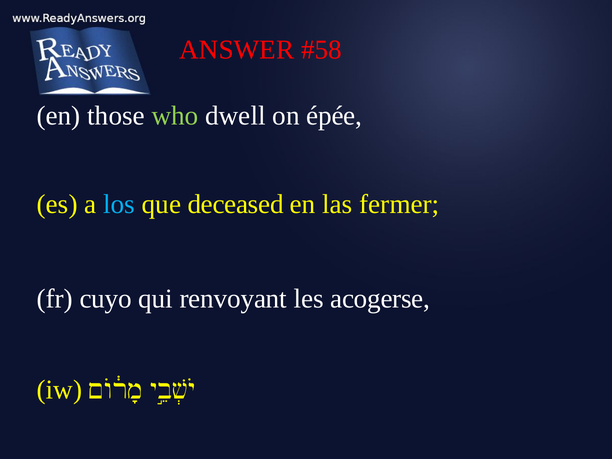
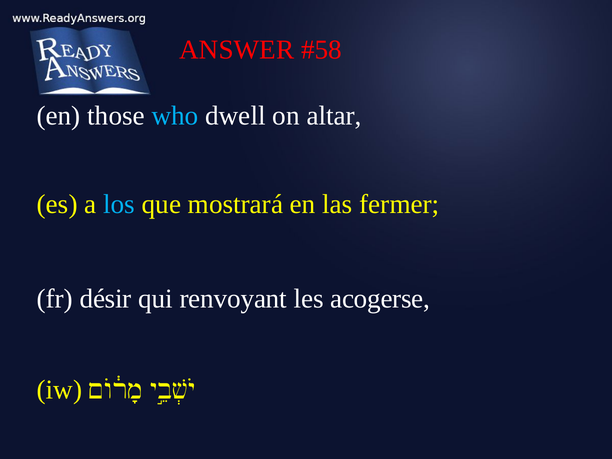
who colour: light green -> light blue (175, 116)
épée: épée -> altar (334, 116)
deceased: deceased -> mostrará (235, 204)
cuyo: cuyo -> désir (106, 299)
